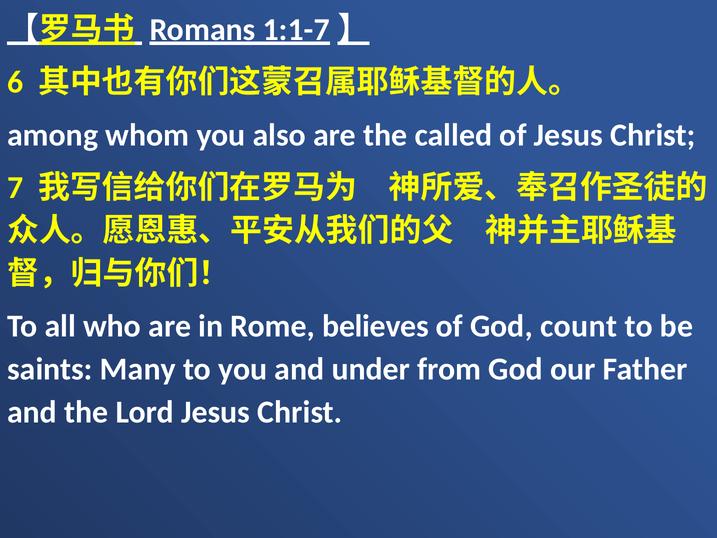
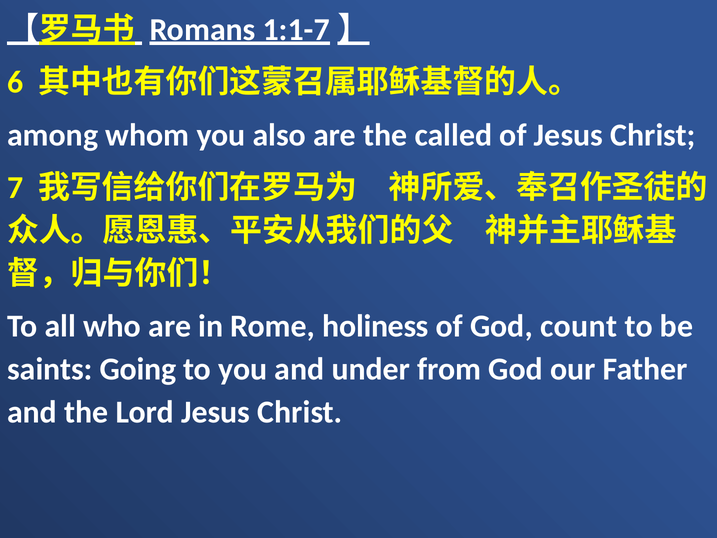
believes: believes -> holiness (376, 326)
Many: Many -> Going (138, 369)
